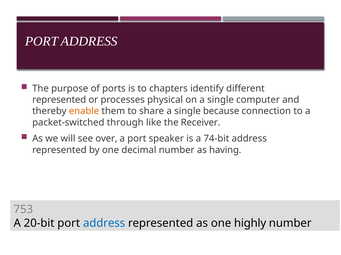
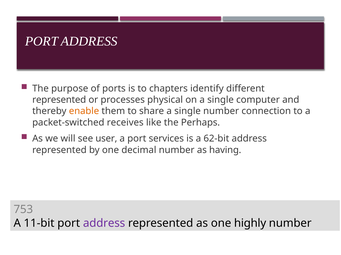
single because: because -> number (221, 111)
through: through -> receives (125, 123)
Receiver: Receiver -> Perhaps (200, 123)
over: over -> user (106, 139)
speaker: speaker -> services (166, 139)
74-bit: 74-bit -> 62-bit (216, 139)
20-bit: 20-bit -> 11-bit (39, 224)
address colour: blue -> purple (104, 224)
